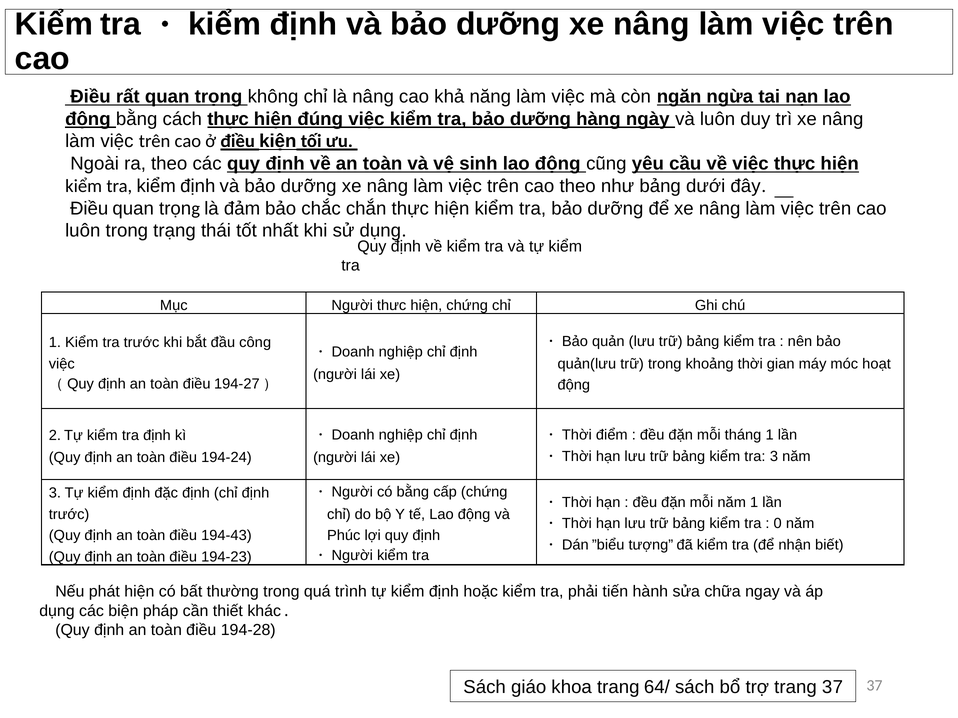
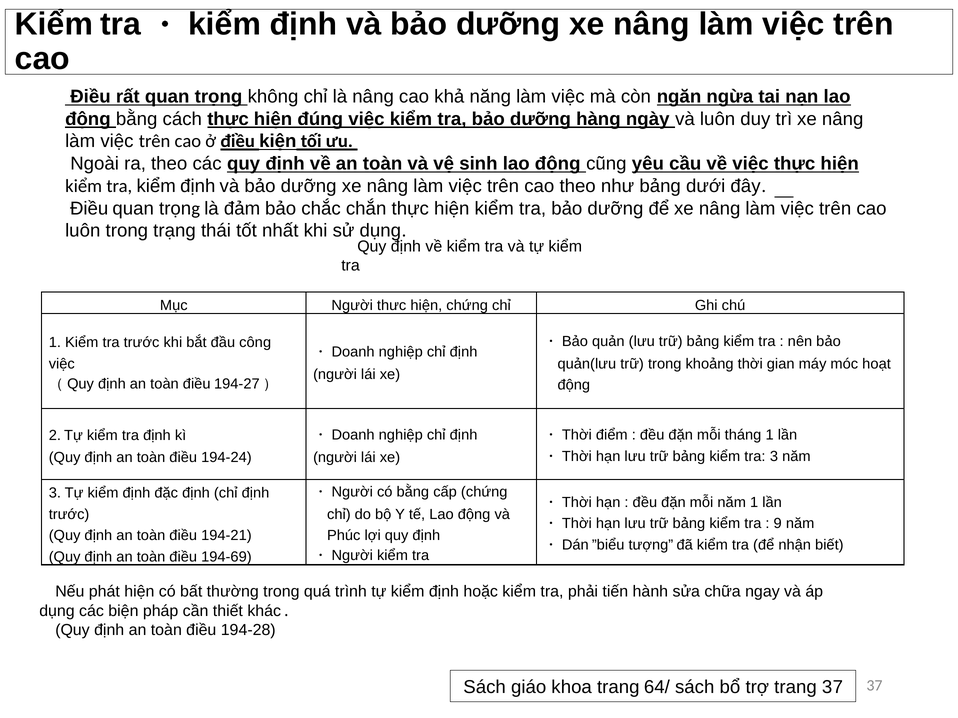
0: 0 -> 9 (778, 524)
194-43: 194-43 -> 194-21 (226, 536)
194-23: 194-23 -> 194-69 (226, 557)
